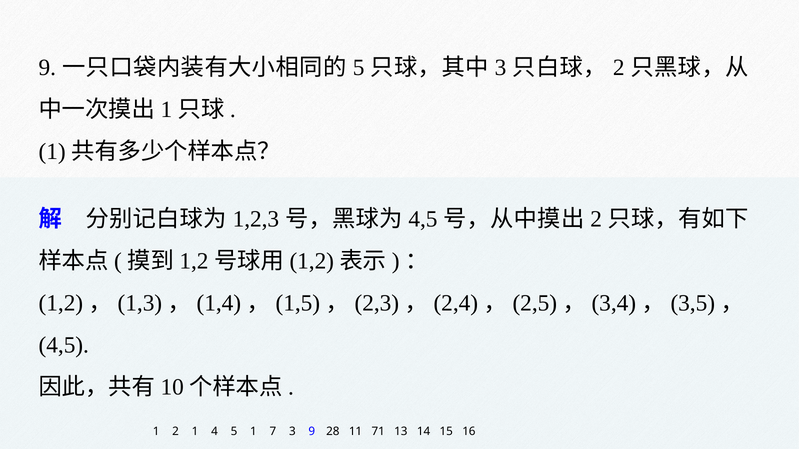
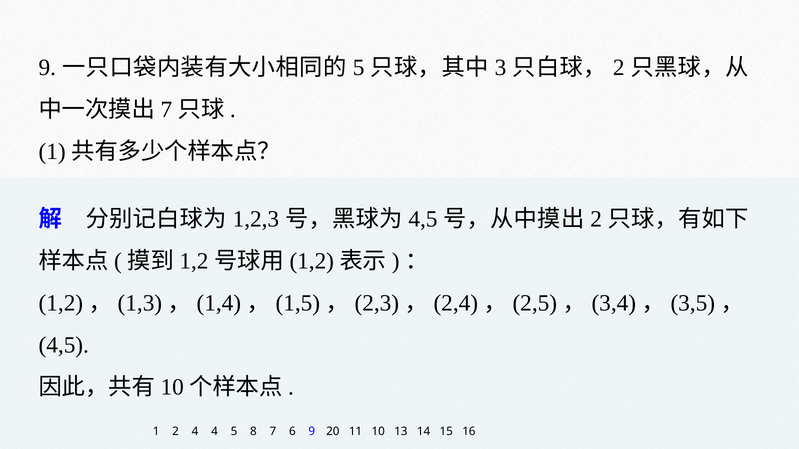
1: 1 -> 7 (166, 110)
2 1: 1 -> 4 (195, 432)
5 1: 1 -> 8 (253, 432)
7 3: 3 -> 6 (292, 432)
28: 28 -> 20 (333, 432)
11 71: 71 -> 10 (378, 432)
